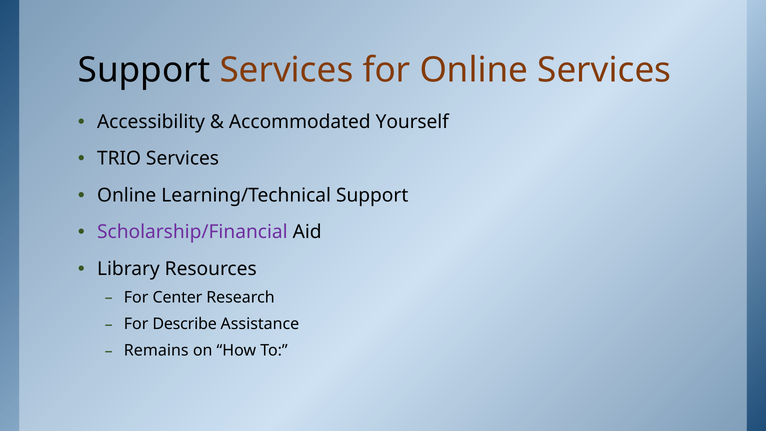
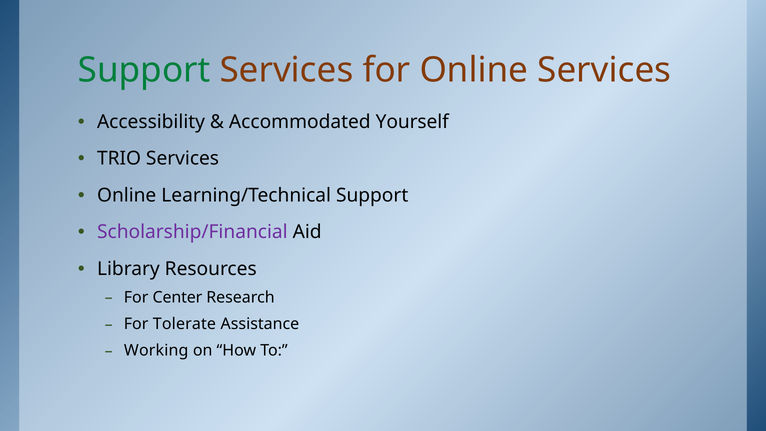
Support colour: black -> green (144, 70)
Describe: Describe -> Tolerate (184, 324)
Remains: Remains -> Working (156, 351)
